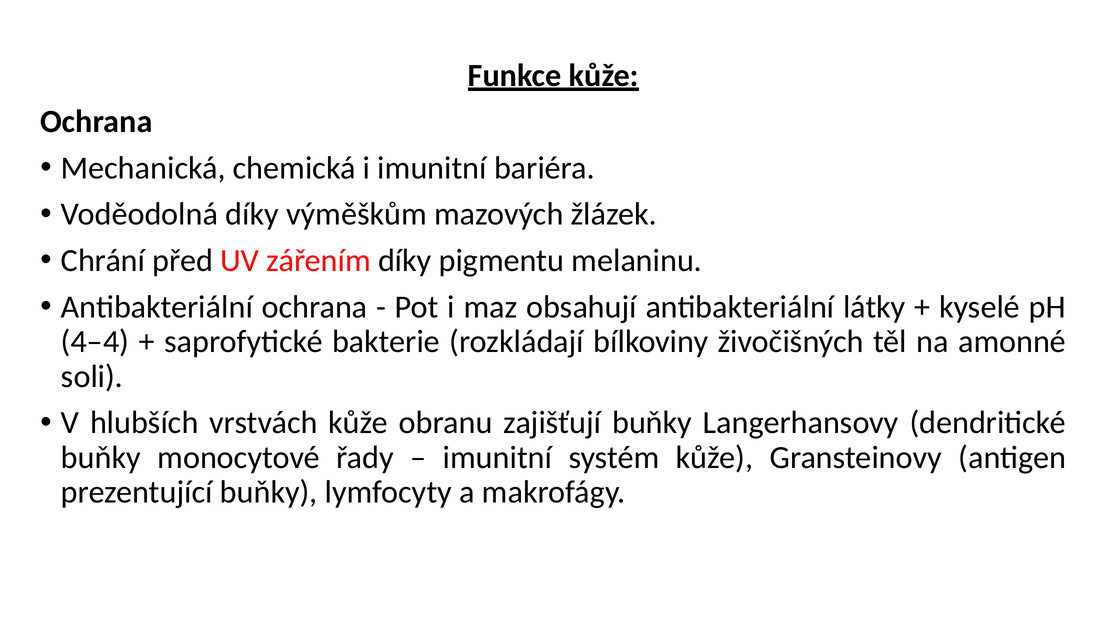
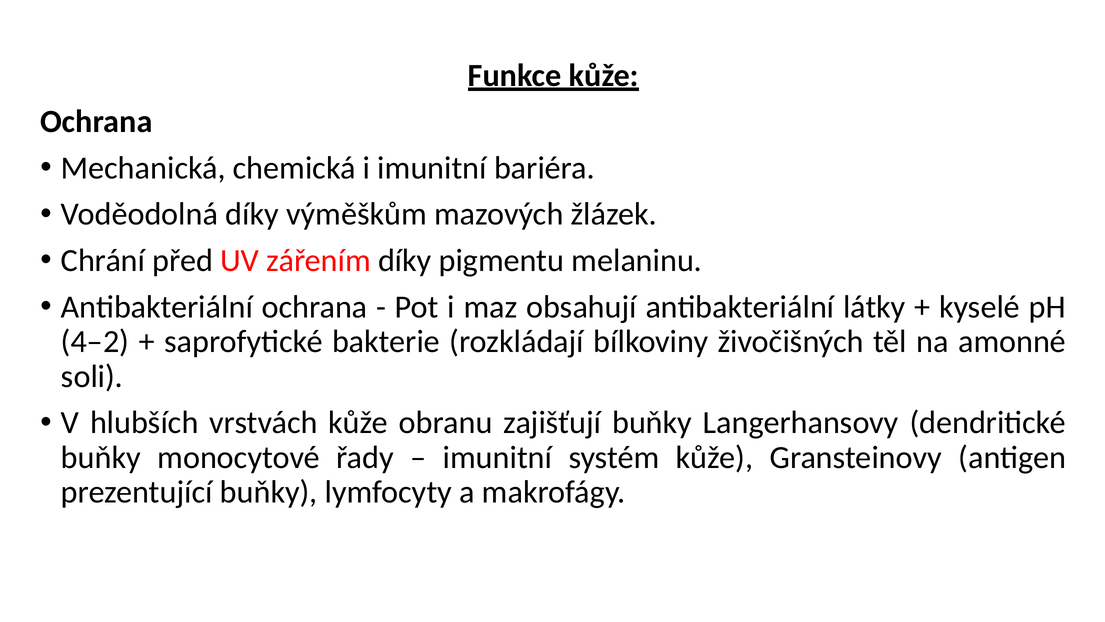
4–4: 4–4 -> 4–2 (95, 341)
